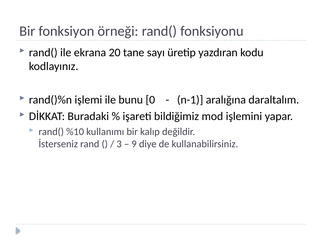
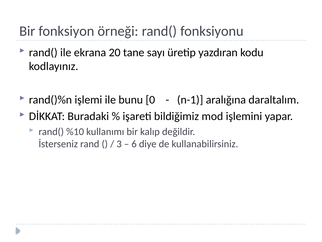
9: 9 -> 6 (134, 144)
